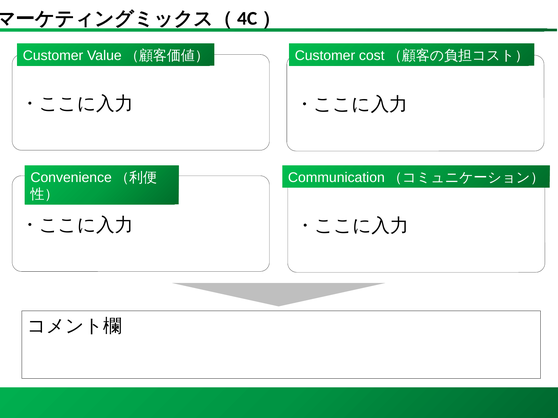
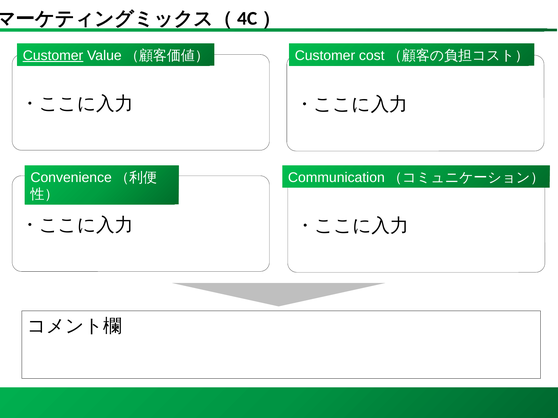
Customer underline: none -> present (53, 56)
